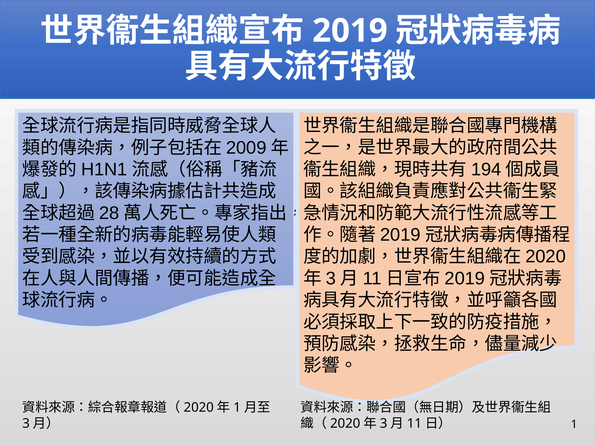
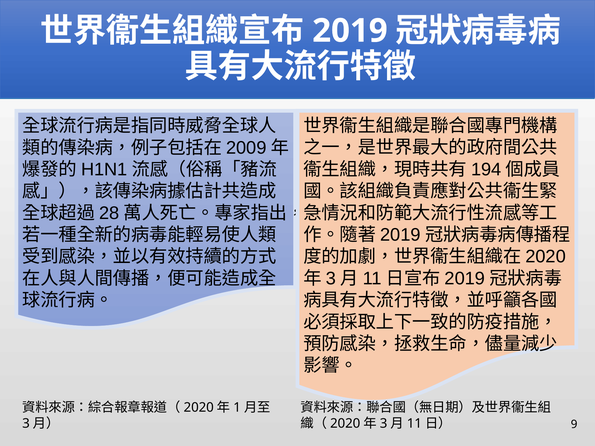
1: 1 -> 9 (574, 425)
